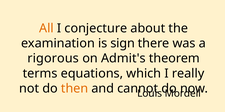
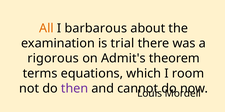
conjecture: conjecture -> barbarous (96, 28)
sign: sign -> trial (122, 43)
really: really -> room (188, 74)
then colour: orange -> purple (75, 89)
